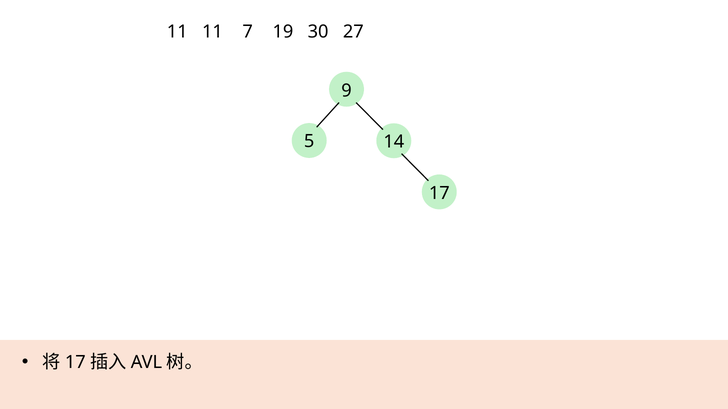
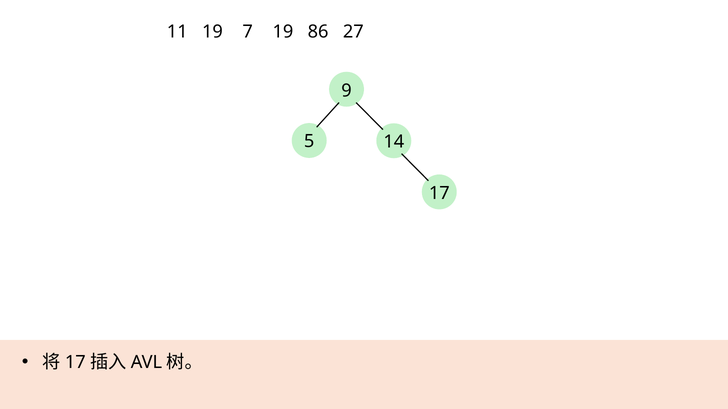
11 11: 11 -> 19 (212, 32)
30: 30 -> 86 (318, 32)
